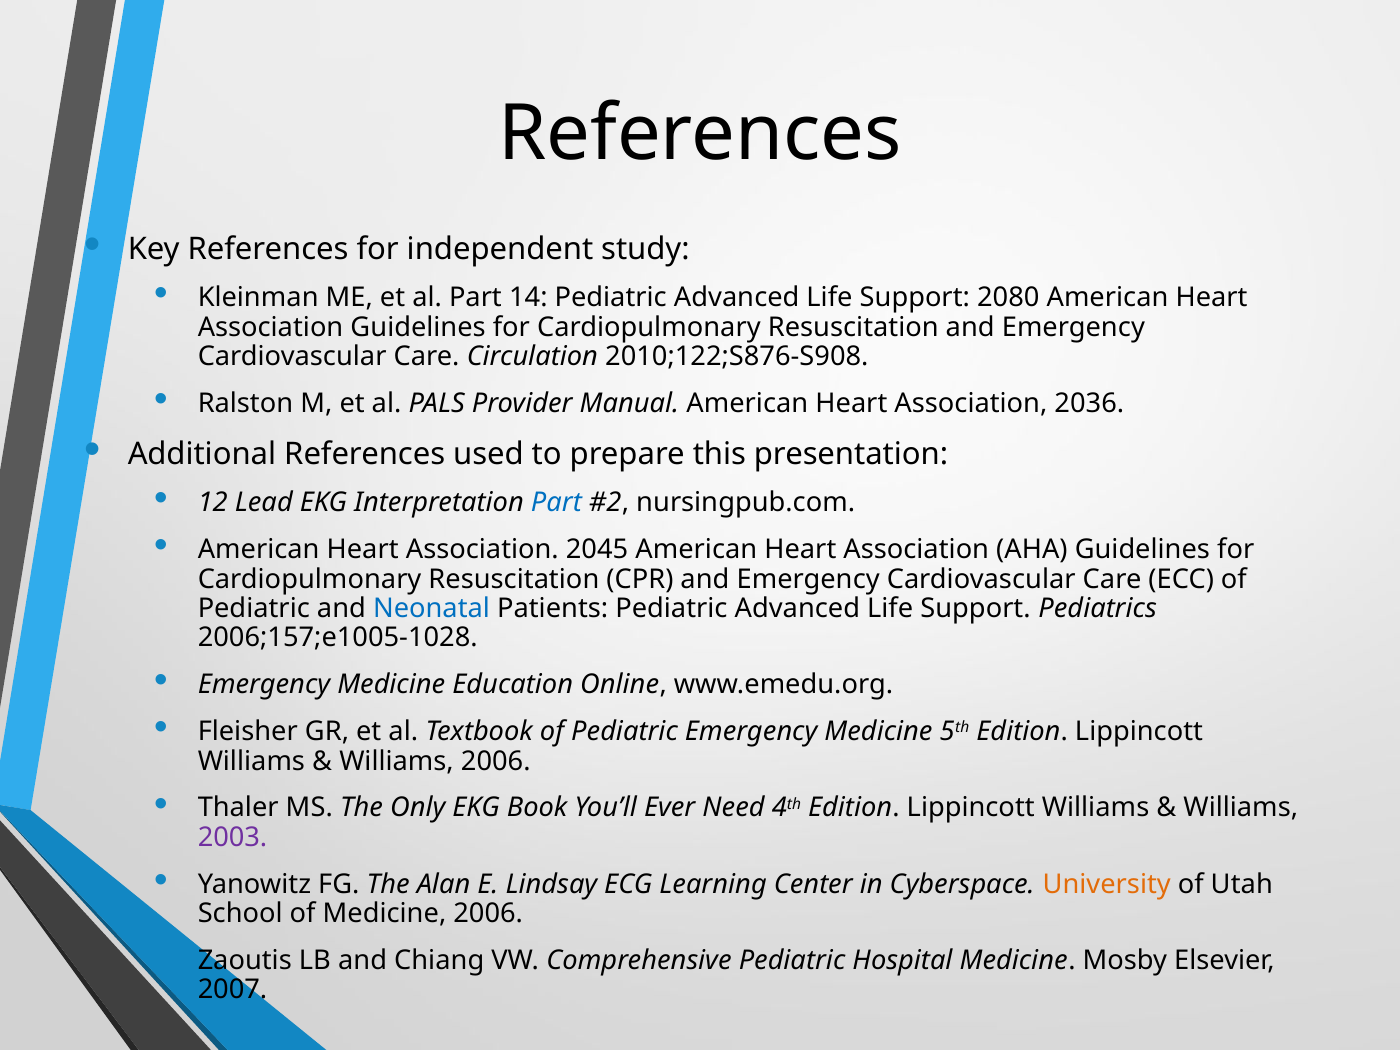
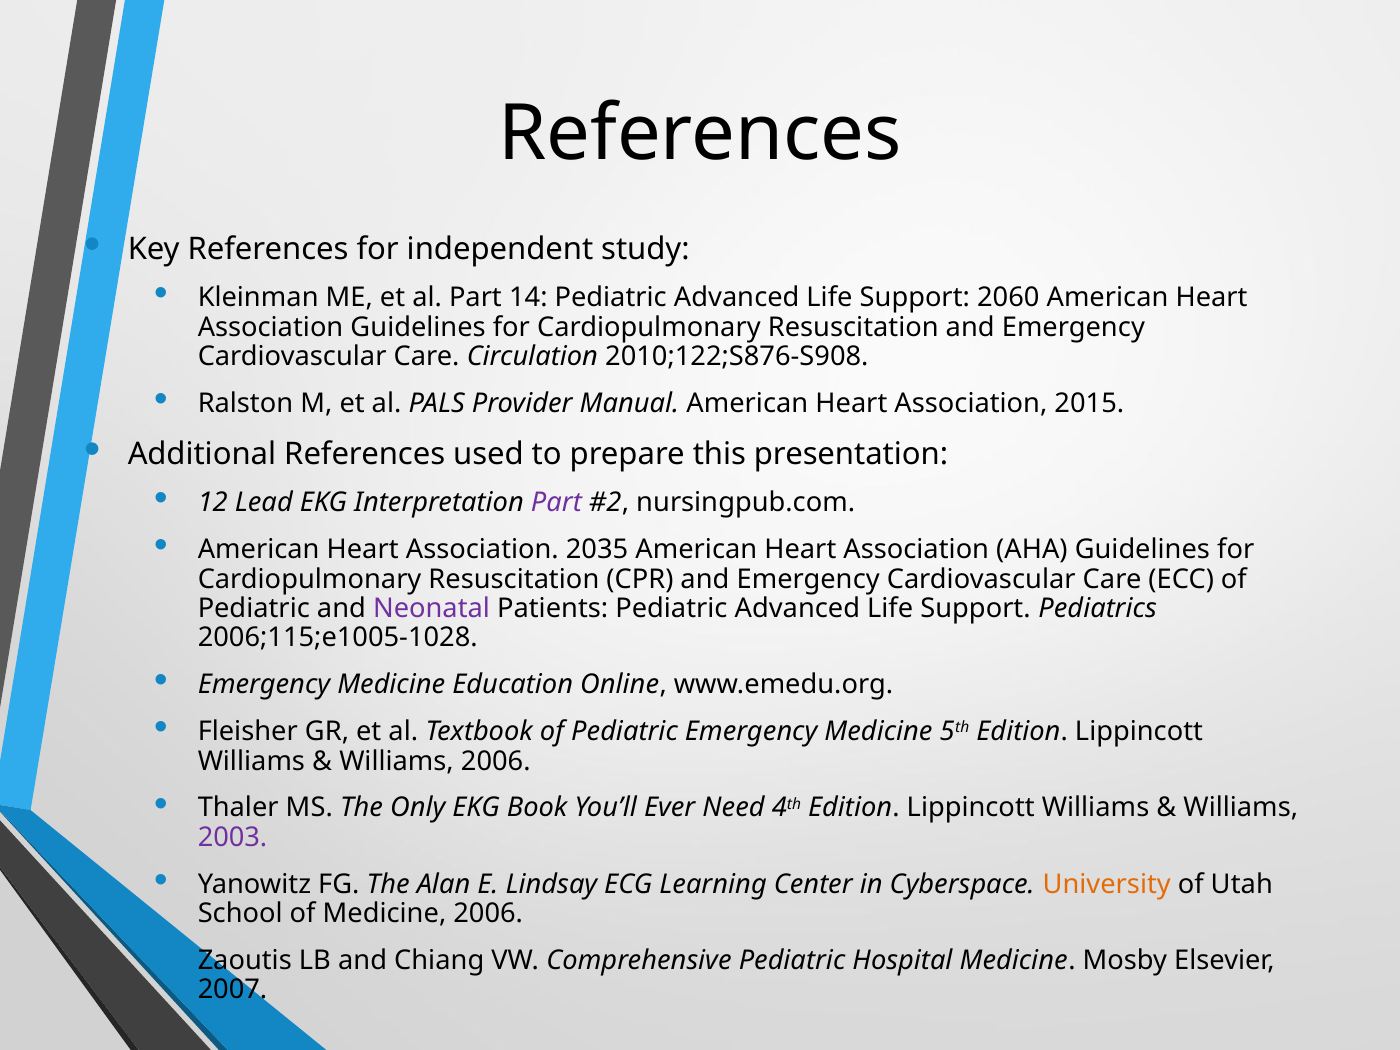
2080: 2080 -> 2060 (1008, 298)
2036: 2036 -> 2015 (1089, 404)
Part colour: blue -> purple (556, 503)
2045: 2045 -> 2035 (597, 550)
Neonatal colour: blue -> purple (431, 609)
2006;157;e1005-1028: 2006;157;e1005-1028 -> 2006;115;e1005-1028 (338, 638)
